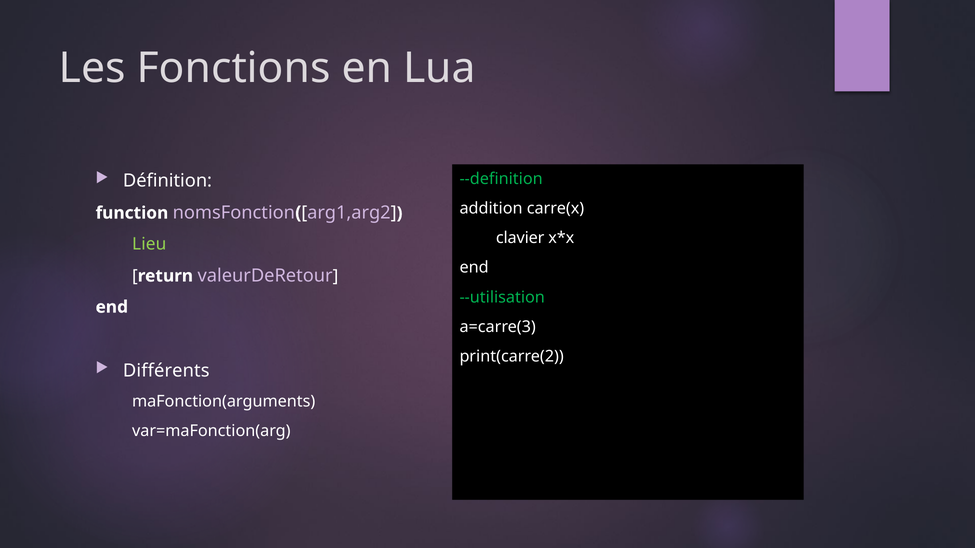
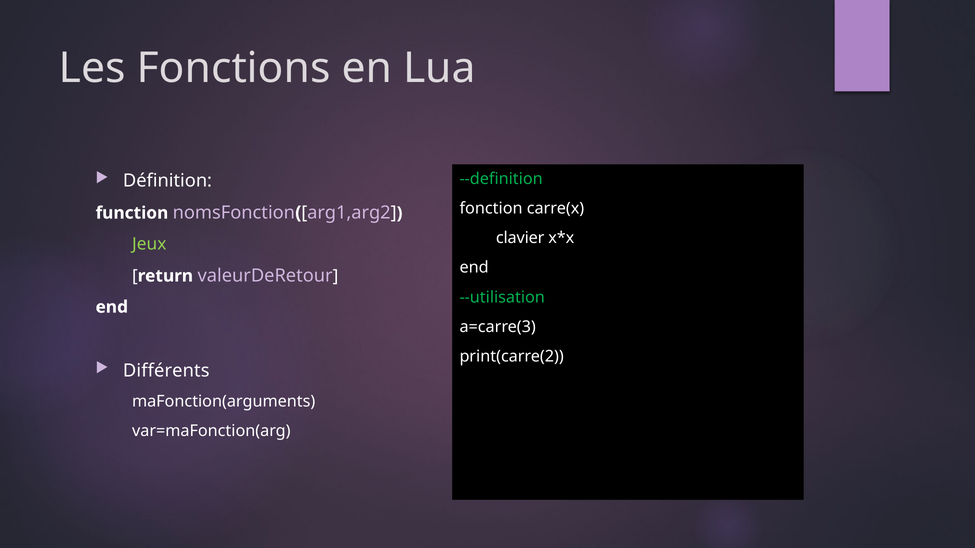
addition: addition -> fonction (491, 209)
Lieu: Lieu -> Jeux (149, 244)
